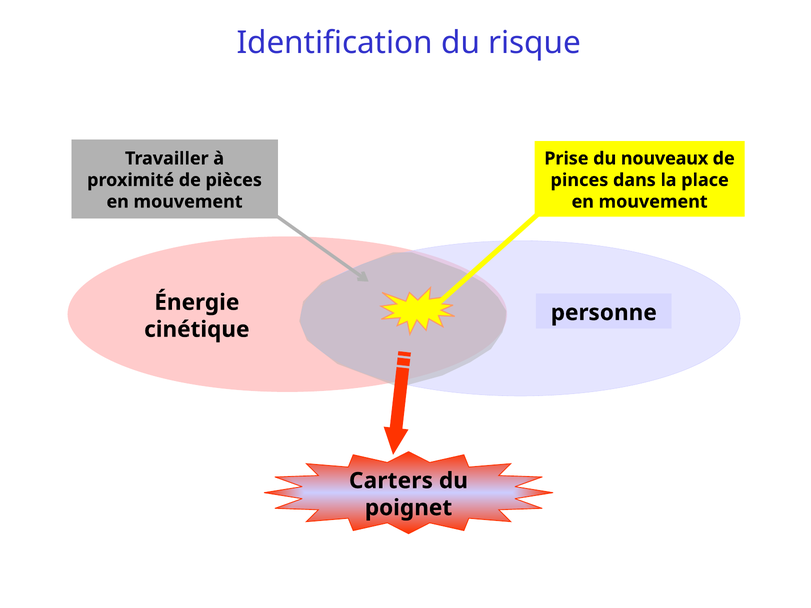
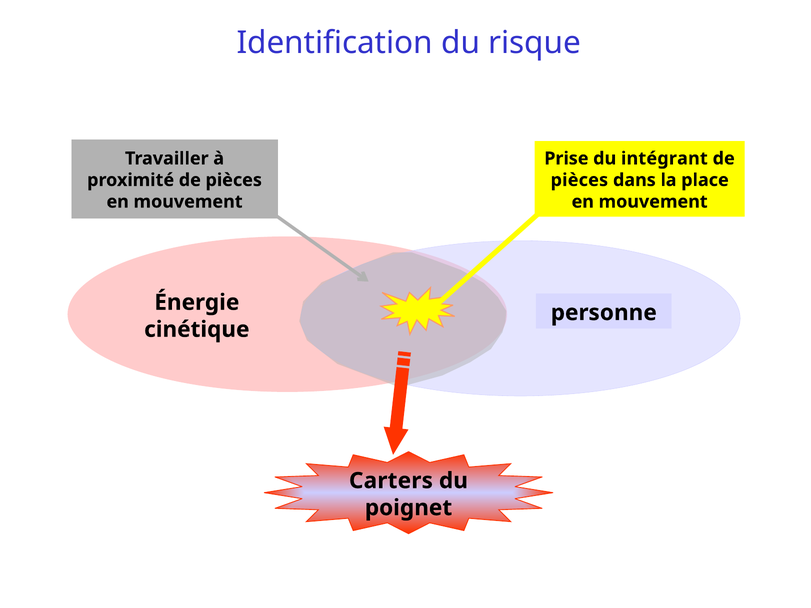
nouveaux: nouveaux -> intégrant (664, 159)
pinces: pinces -> pièces (579, 180)
